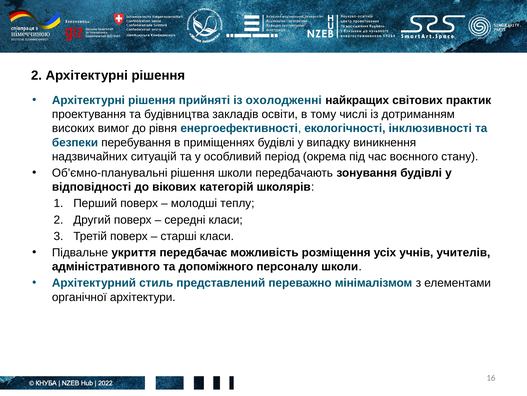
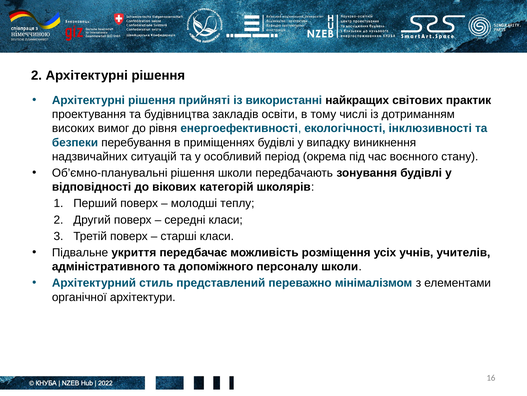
охолодженні: охолодженні -> використанні (284, 100)
